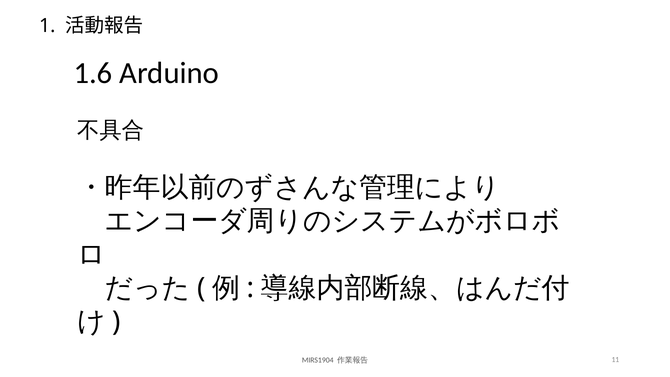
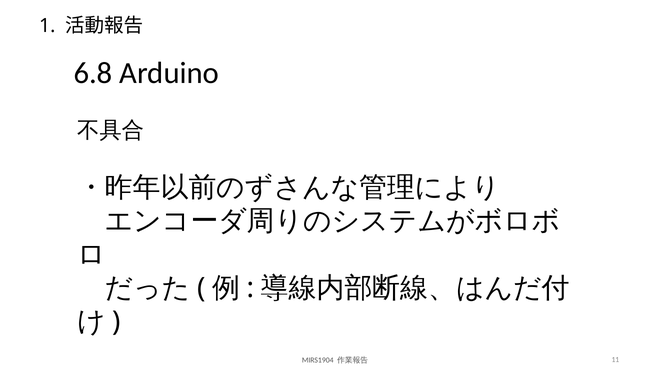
1.6: 1.6 -> 6.8 (93, 73)
